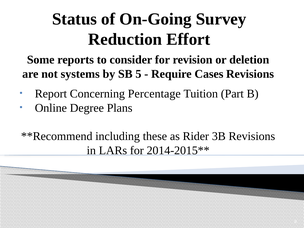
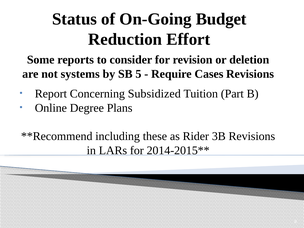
Survey: Survey -> Budget (221, 19)
Percentage: Percentage -> Subsidized (154, 94)
